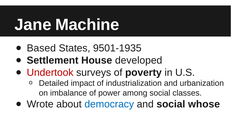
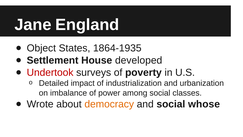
Machine: Machine -> England (87, 25)
Based: Based -> Object (41, 48)
9501-1935: 9501-1935 -> 1864-1935 (117, 48)
democracy colour: blue -> orange (109, 104)
